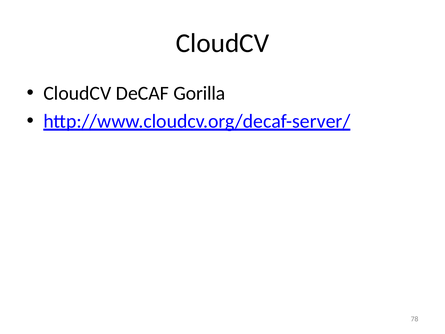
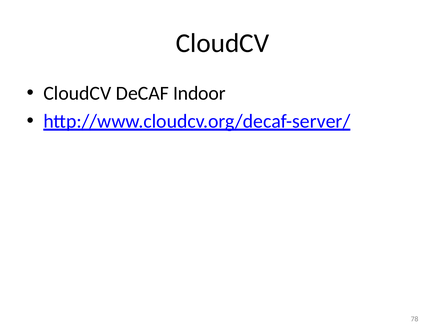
Gorilla: Gorilla -> Indoor (199, 93)
